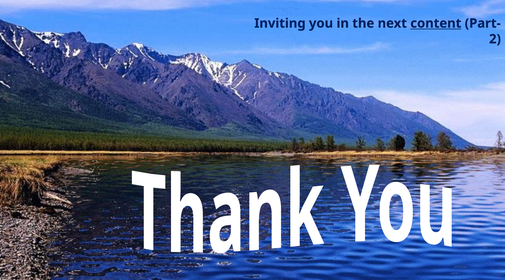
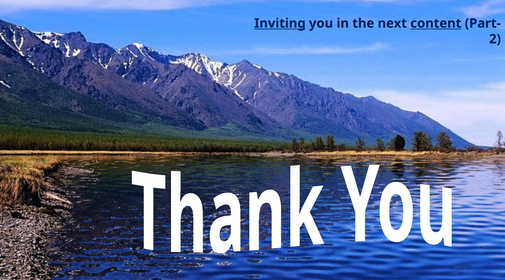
Inviting underline: none -> present (280, 23)
